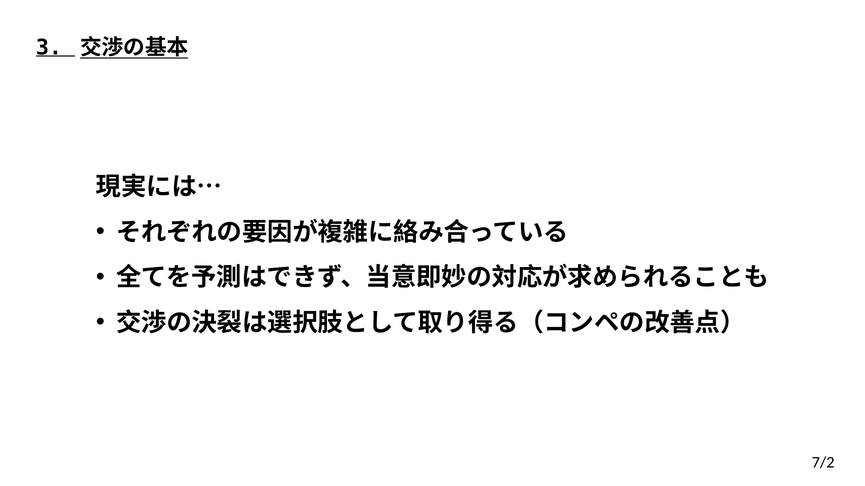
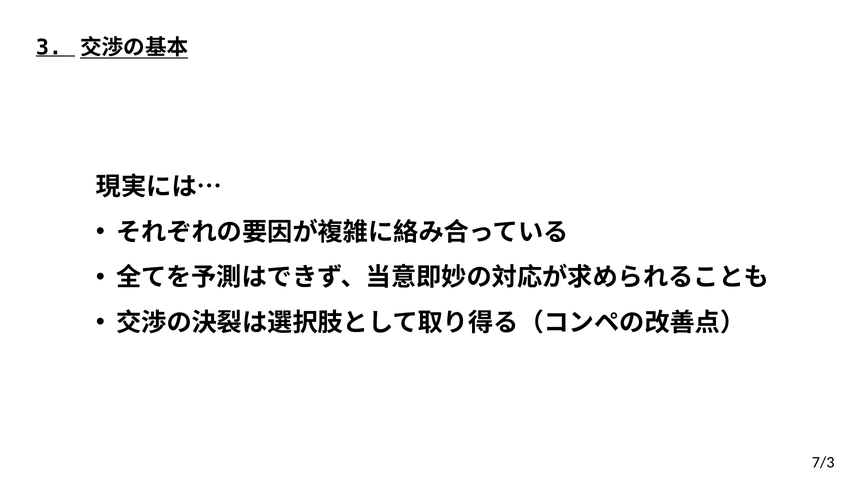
7/2: 7/2 -> 7/3 (823, 463)
